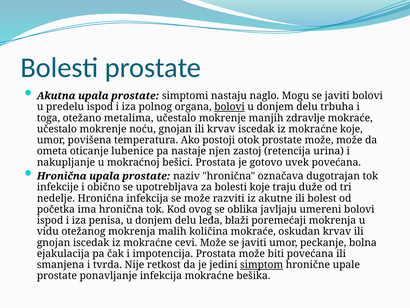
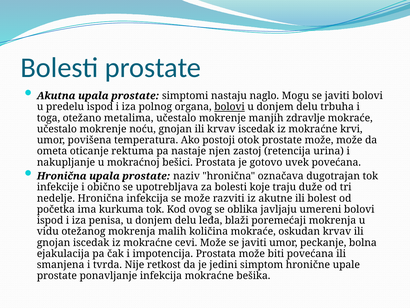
mokraćne koje: koje -> krvi (351, 129)
lubenice: lubenice -> rektuma (133, 151)
ima hronična: hronična -> kurkuma (121, 209)
simptom underline: present -> none (262, 264)
